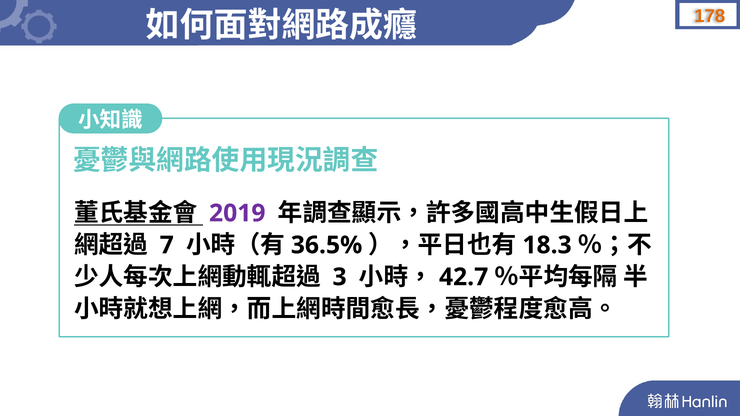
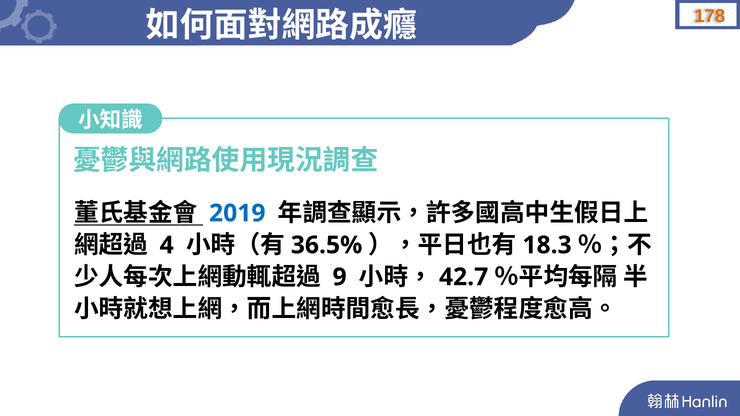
2019 colour: purple -> blue (237, 213)
7: 7 -> 4 (167, 245)
3: 3 -> 9 (340, 277)
